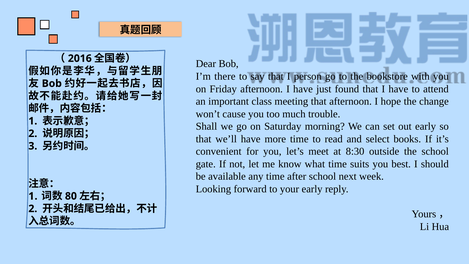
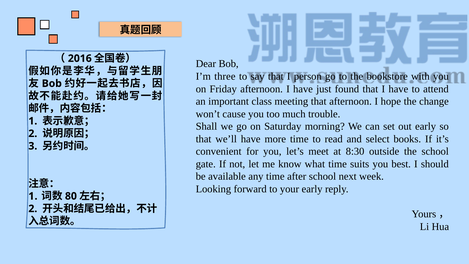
there: there -> three (225, 76)
